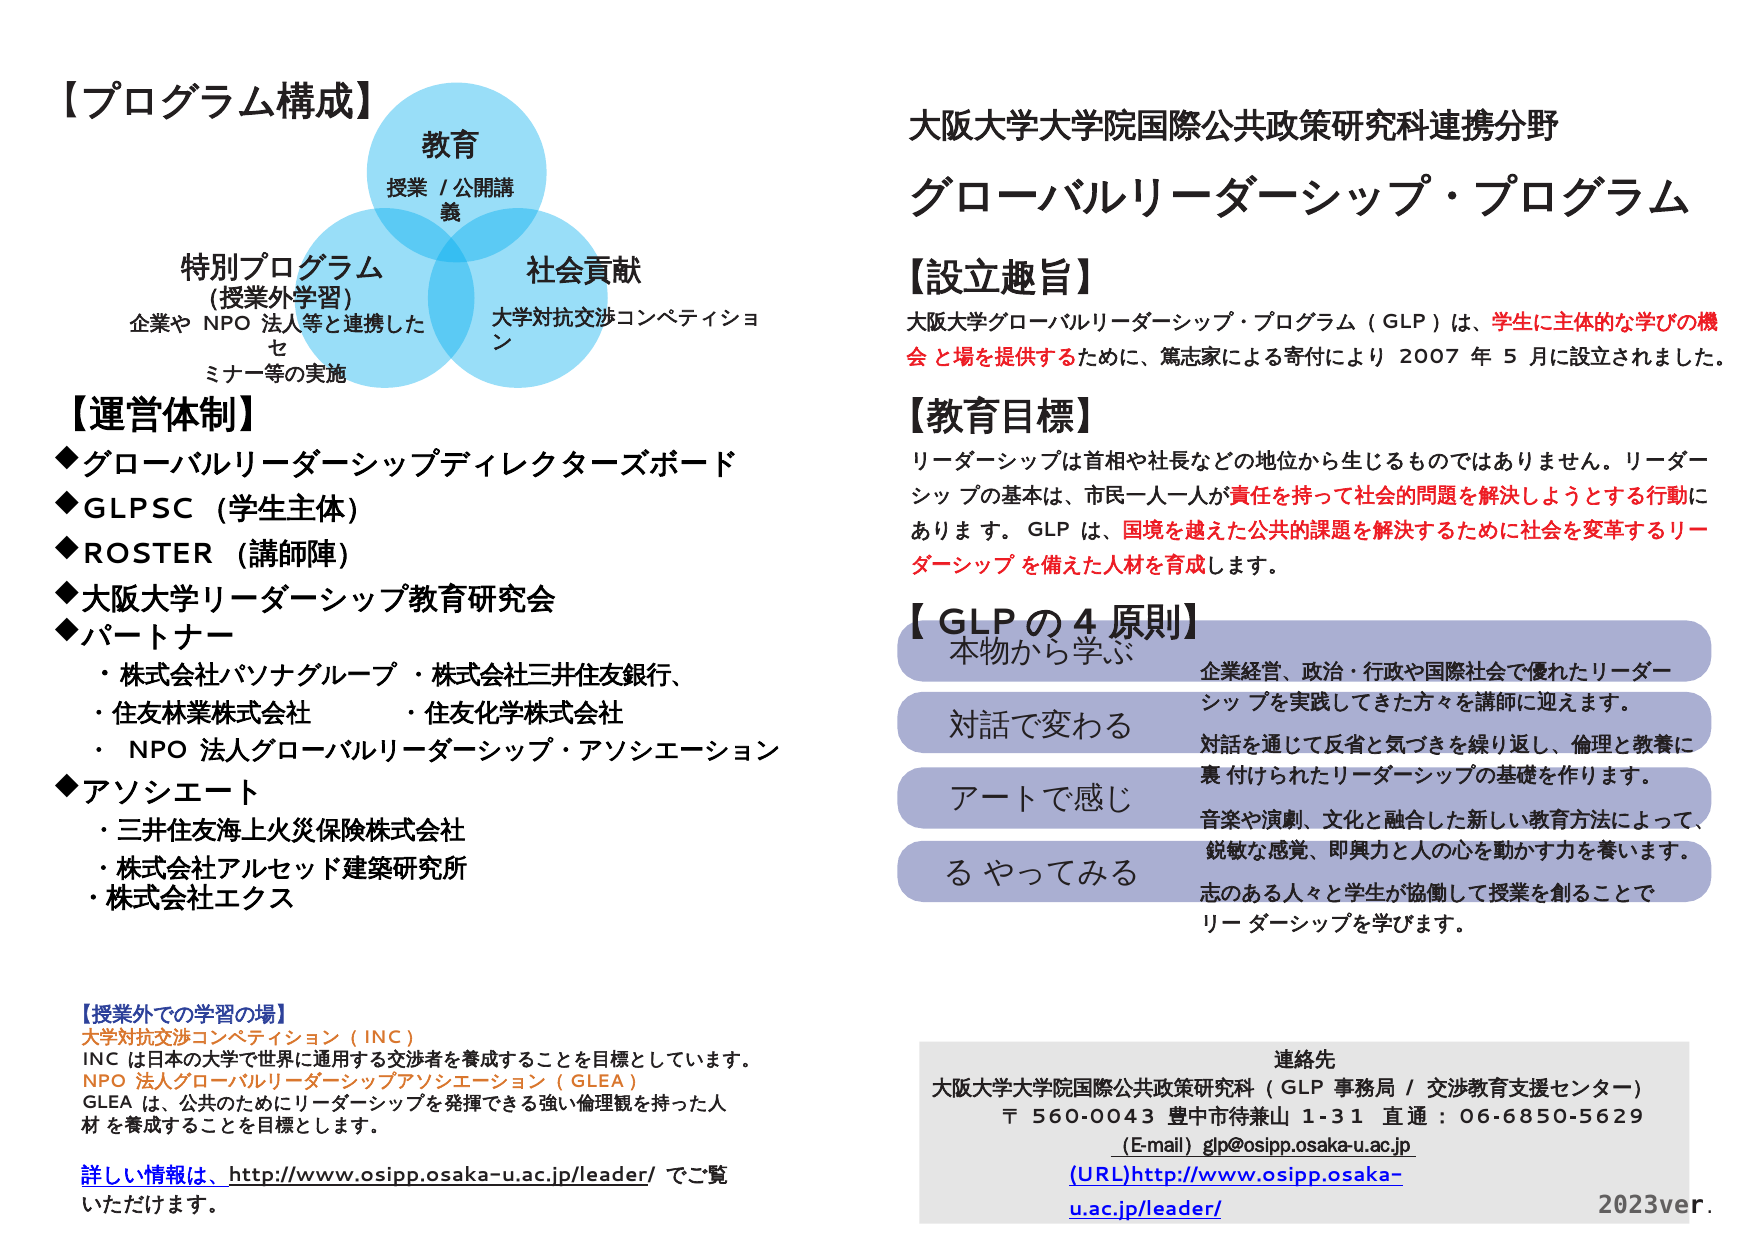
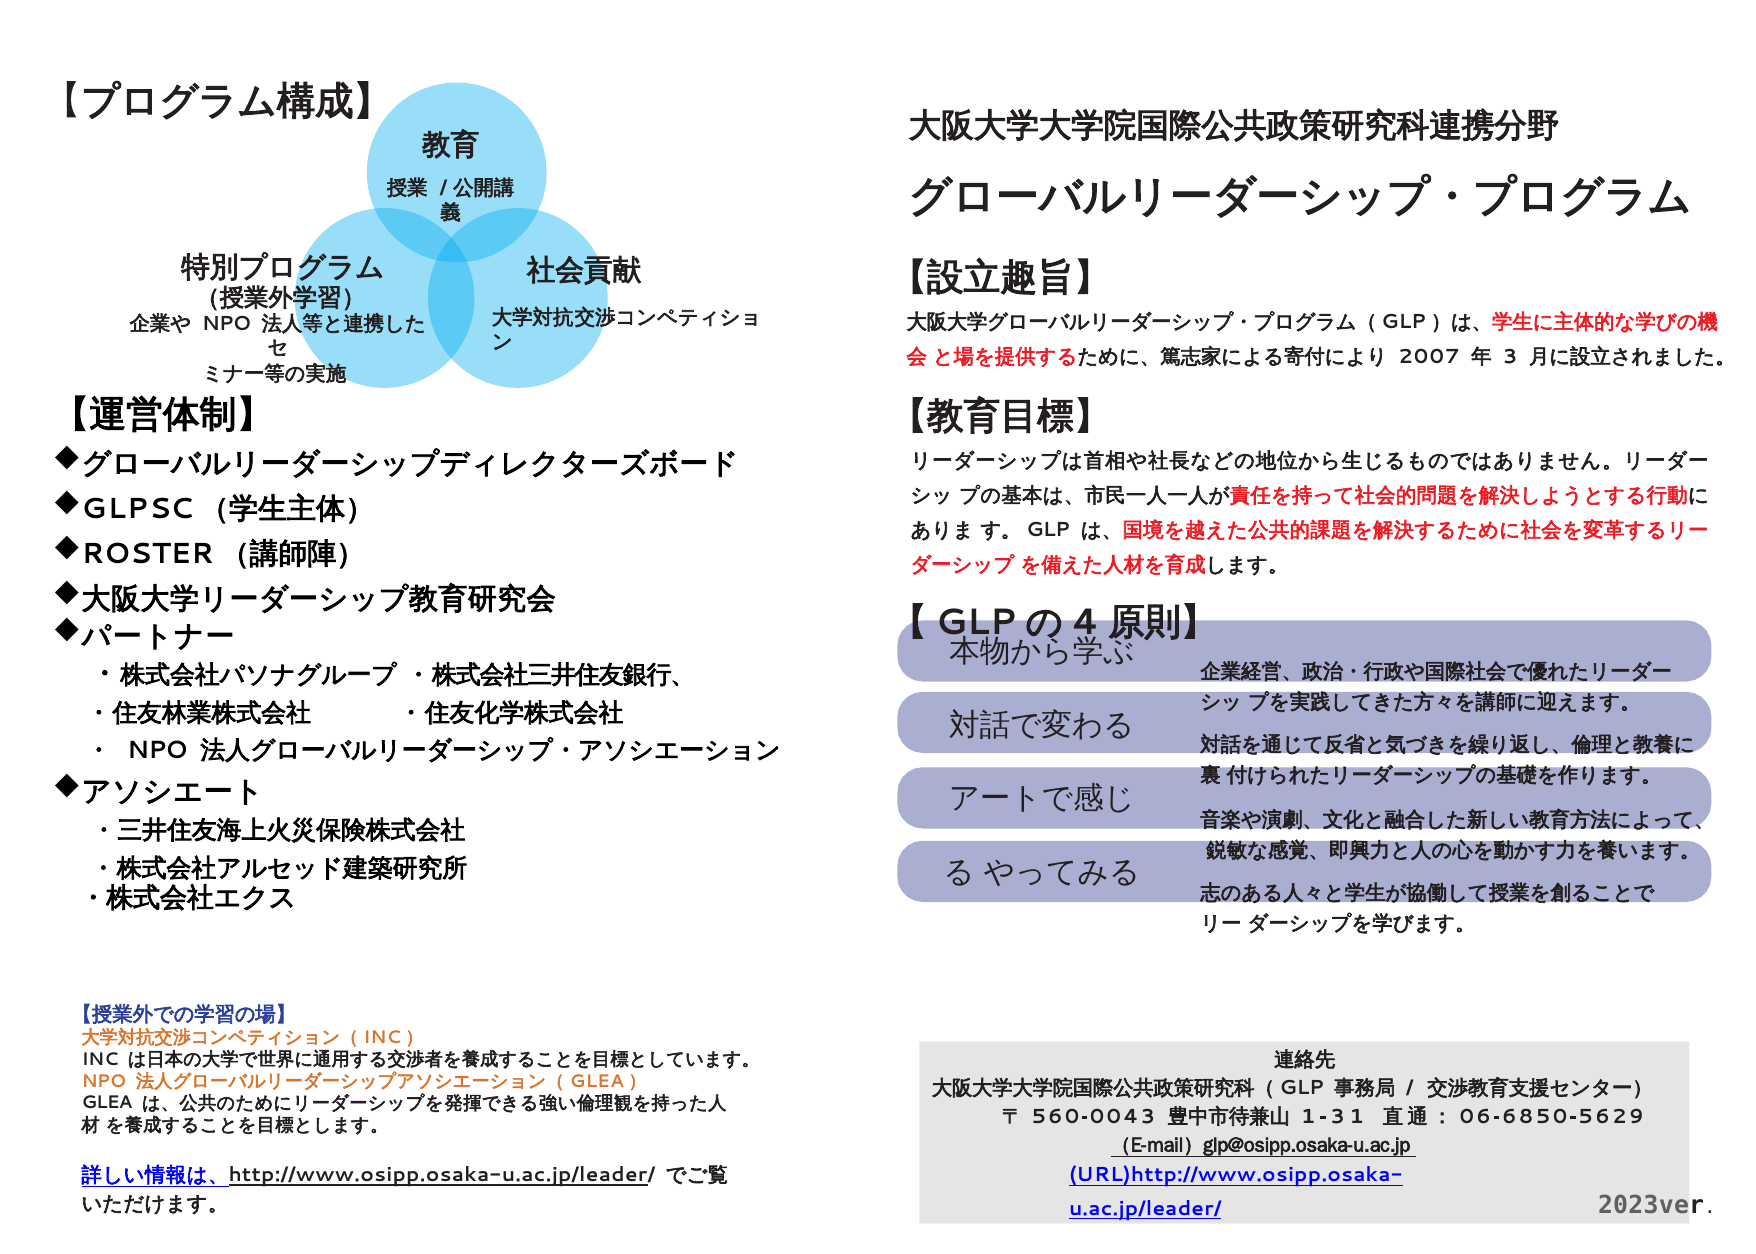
5: 5 -> 3 (1510, 356)
